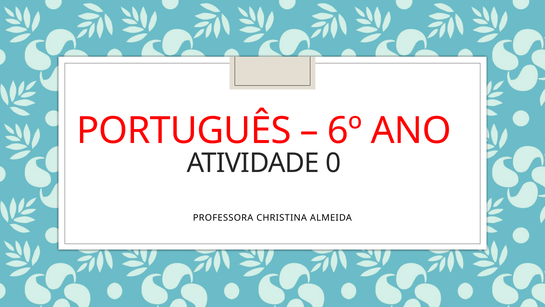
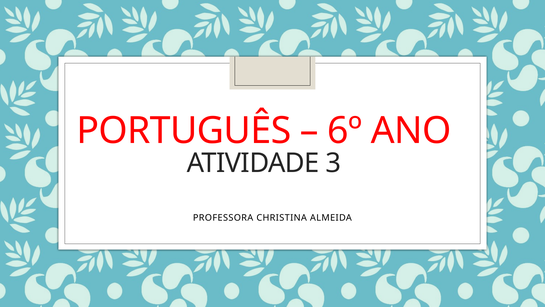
0: 0 -> 3 (333, 163)
